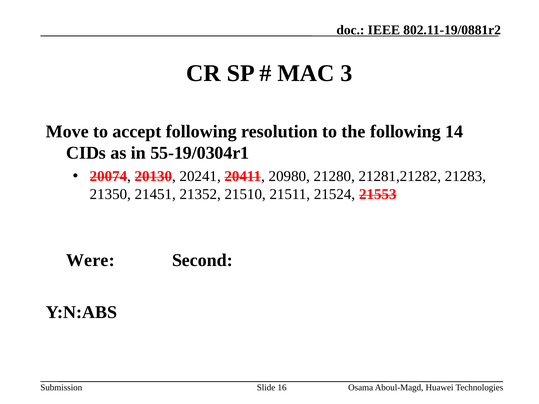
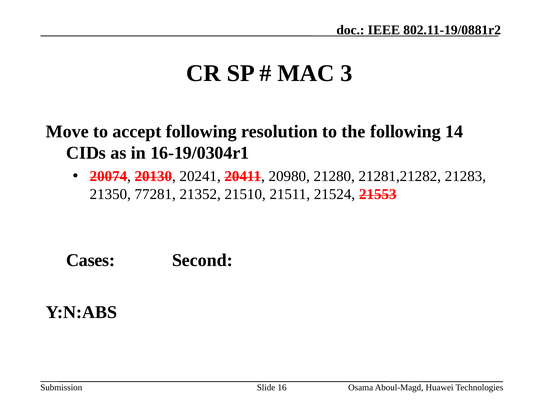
55-19/0304r1: 55-19/0304r1 -> 16-19/0304r1 (200, 153)
21451: 21451 -> 77281 (155, 194)
Were: Were -> Cases (91, 260)
